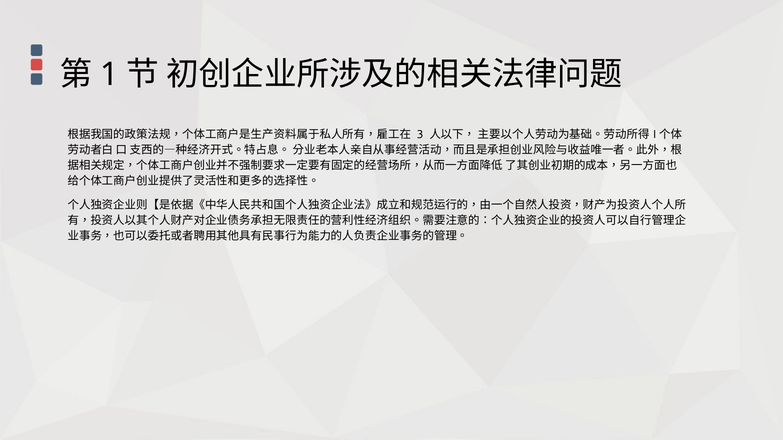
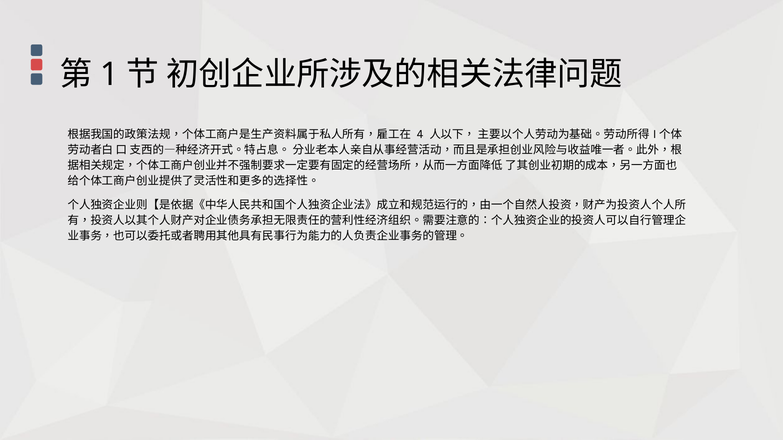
3: 3 -> 4 (420, 134)
